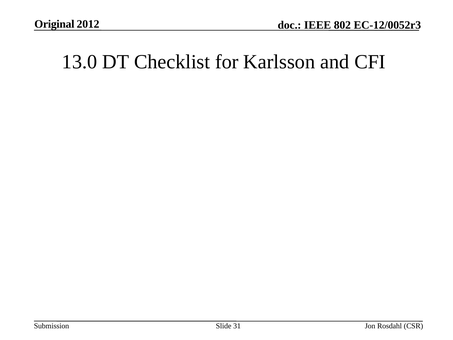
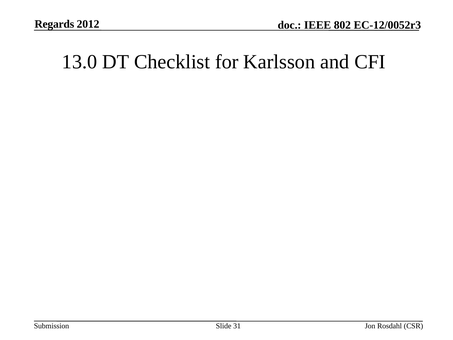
Original: Original -> Regards (54, 24)
